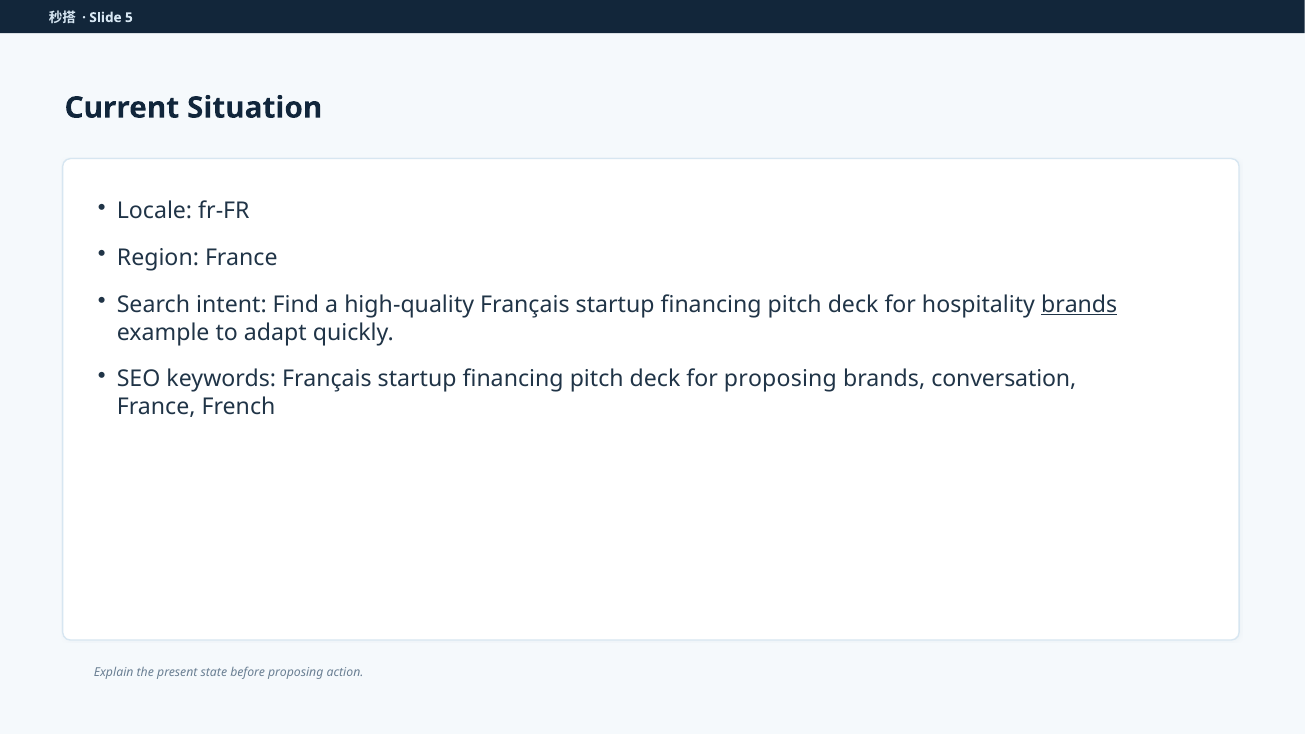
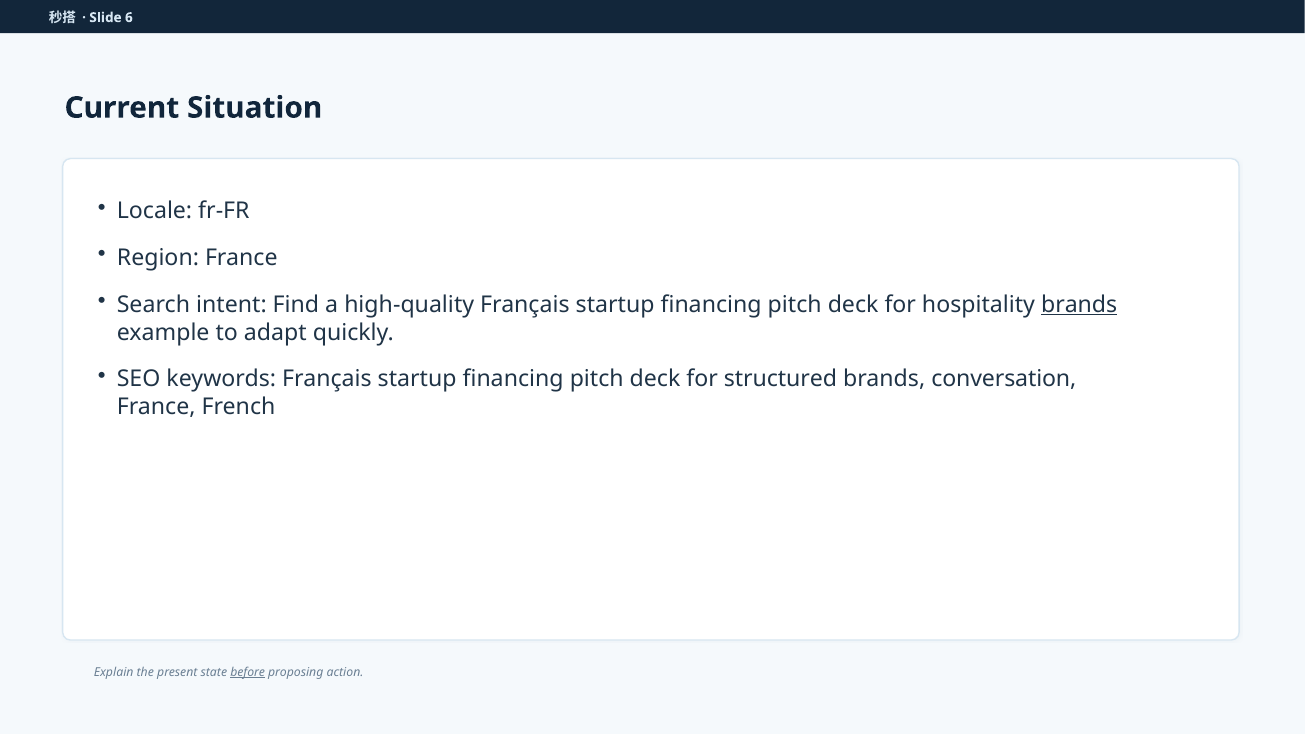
5: 5 -> 6 (129, 18)
for proposing: proposing -> structured (781, 379)
before underline: none -> present (248, 672)
